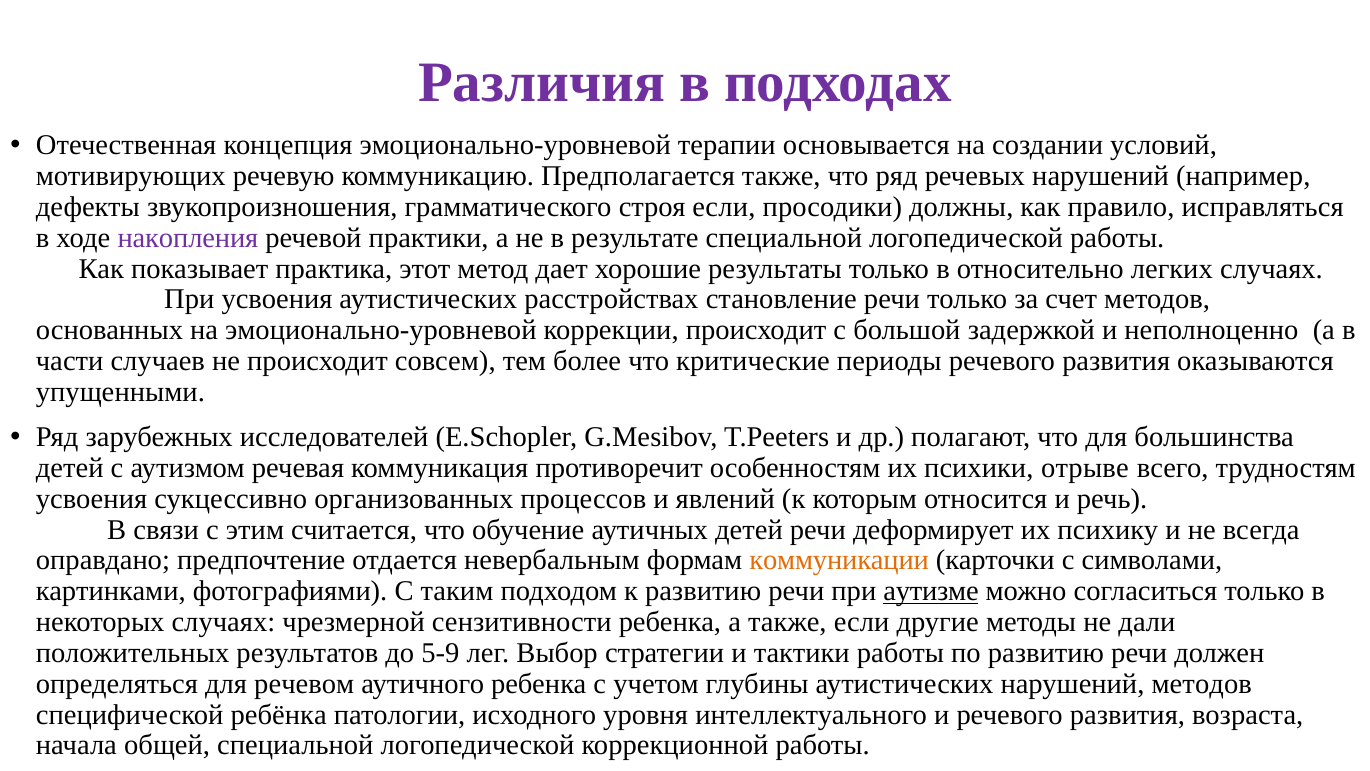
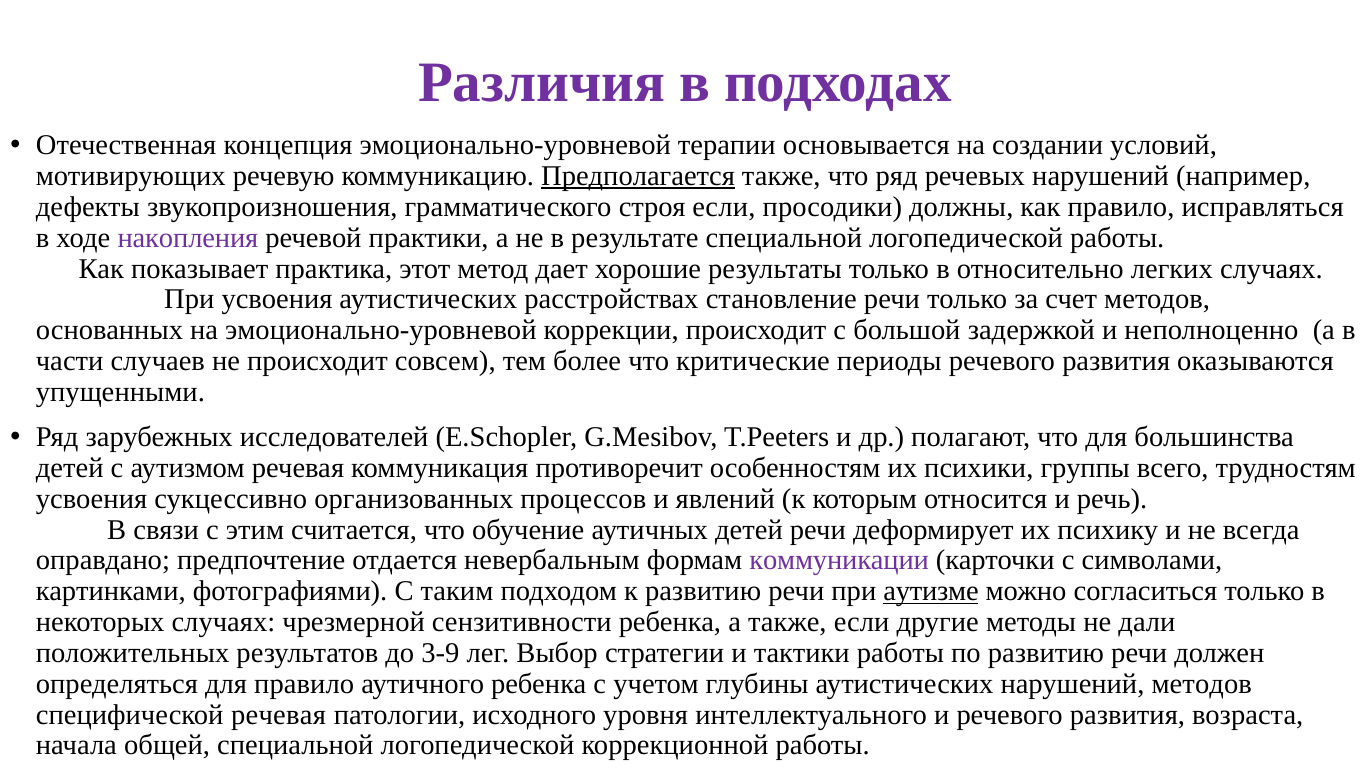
Предполагается underline: none -> present (638, 176)
отрыве: отрыве -> группы (1085, 468)
коммуникации colour: orange -> purple (839, 560)
5-9: 5-9 -> 3-9 (440, 653)
для речевом: речевом -> правило (304, 683)
специфической ребёнка: ребёнка -> речевая (279, 714)
